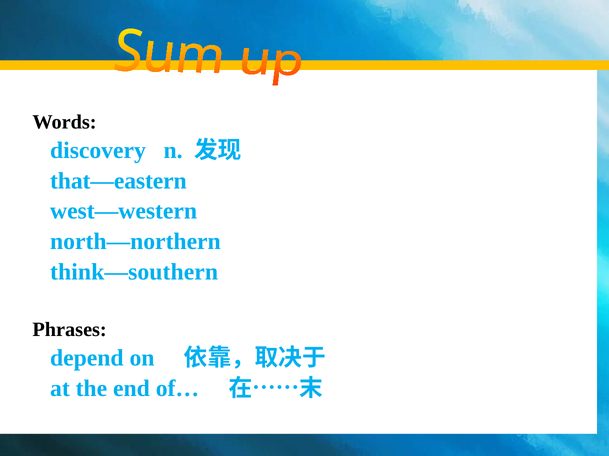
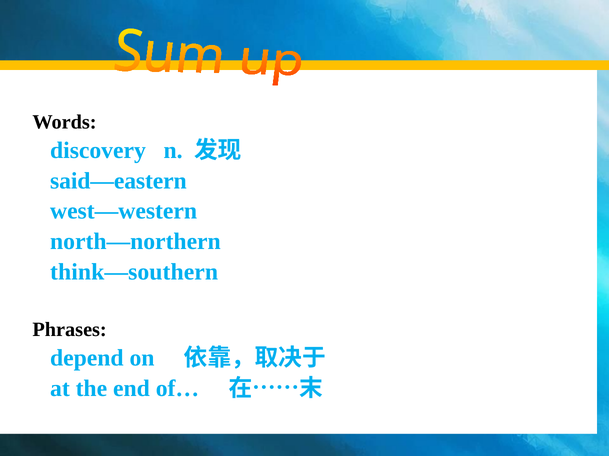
that—eastern: that—eastern -> said—eastern (118, 181)
